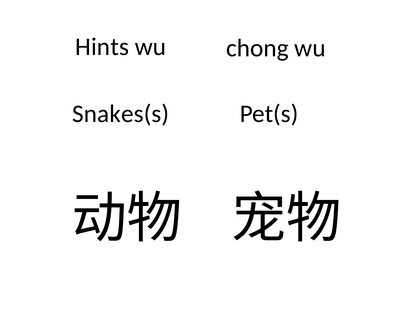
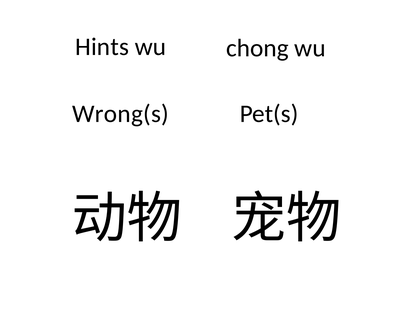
Snakes(s: Snakes(s -> Wrong(s (121, 114)
